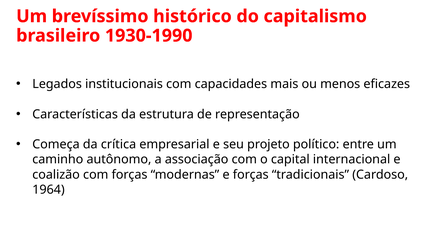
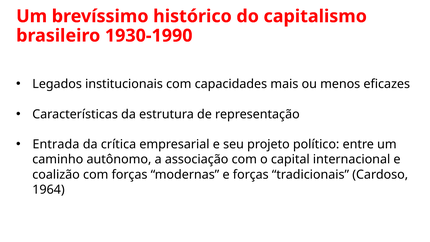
Começa: Começa -> Entrada (56, 144)
